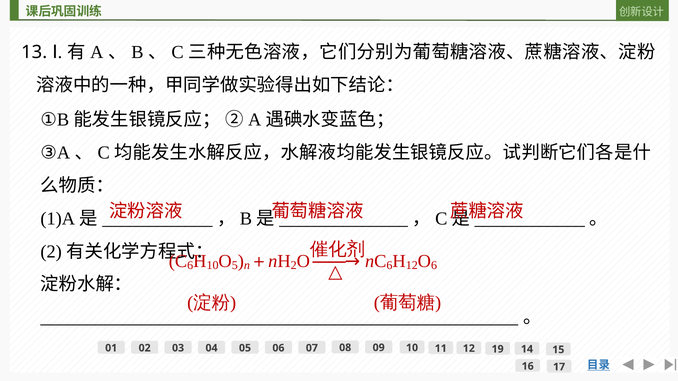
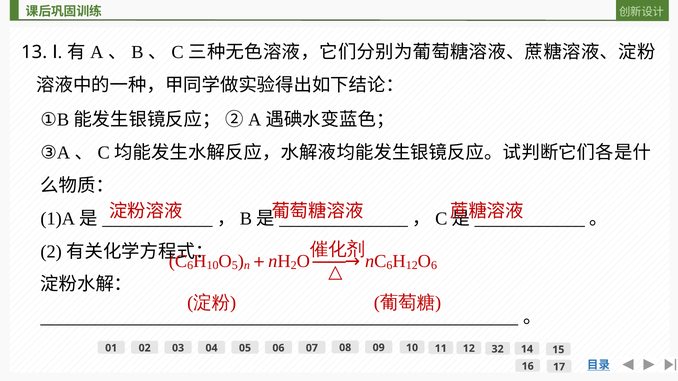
19: 19 -> 32 (498, 350)
